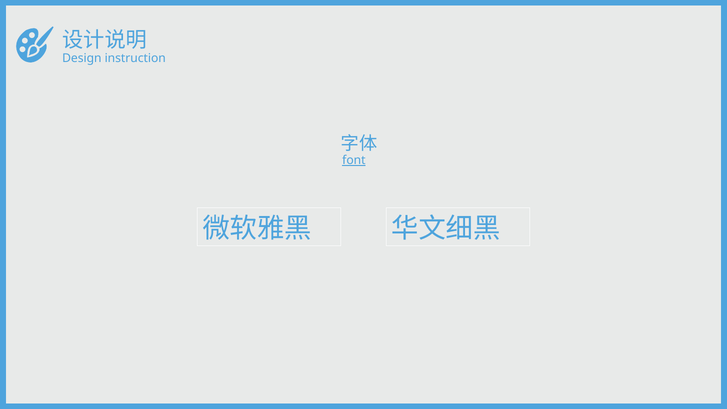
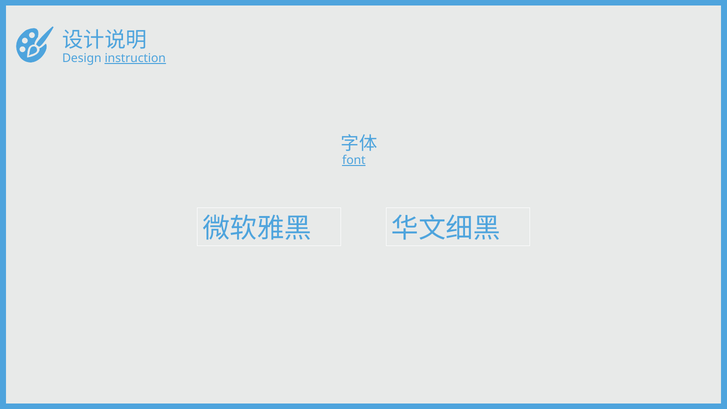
instruction underline: none -> present (135, 58)
